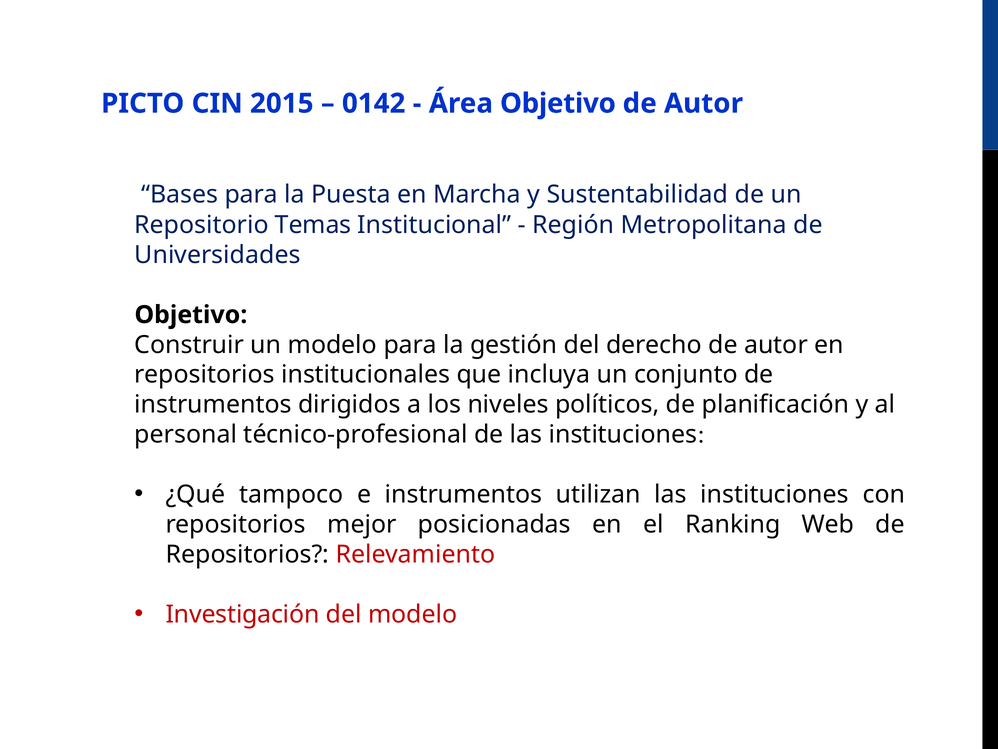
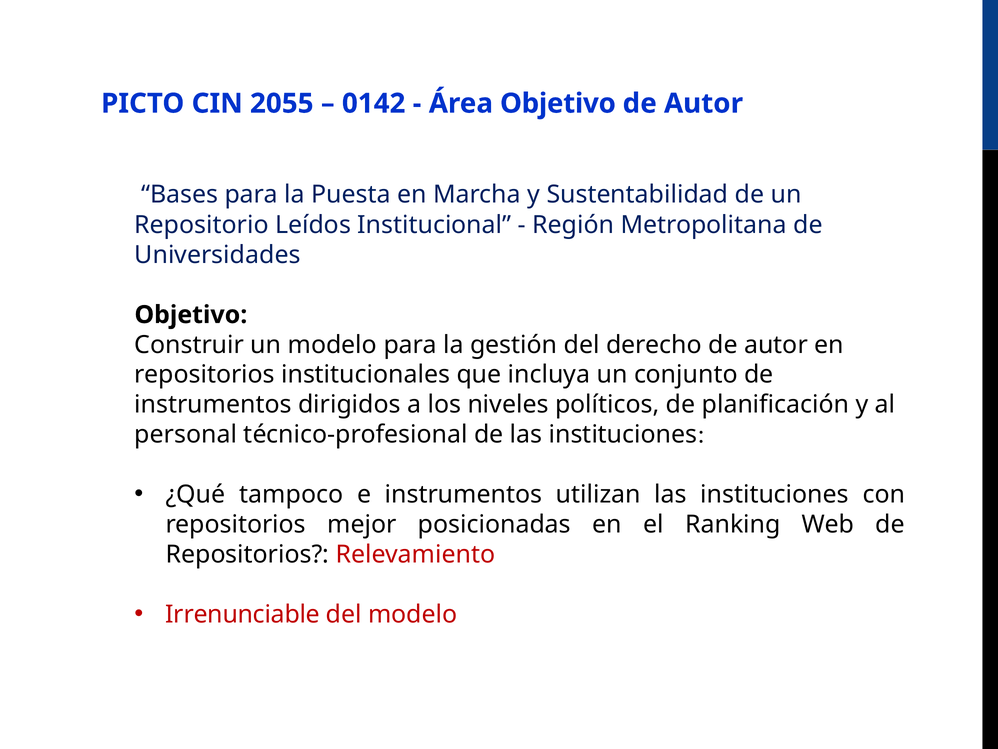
2015: 2015 -> 2055 (282, 103)
Temas: Temas -> Leídos (313, 225)
Investigación: Investigación -> Irrenunciable (243, 614)
